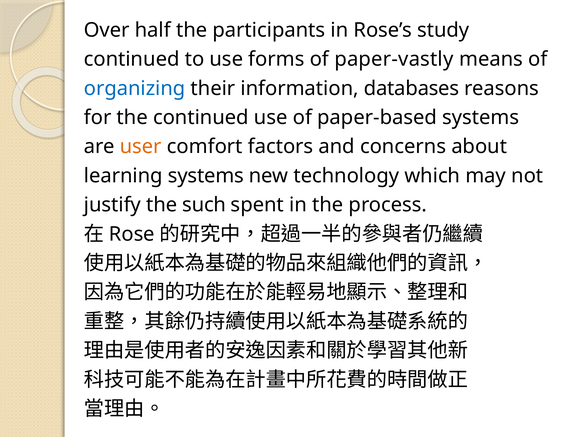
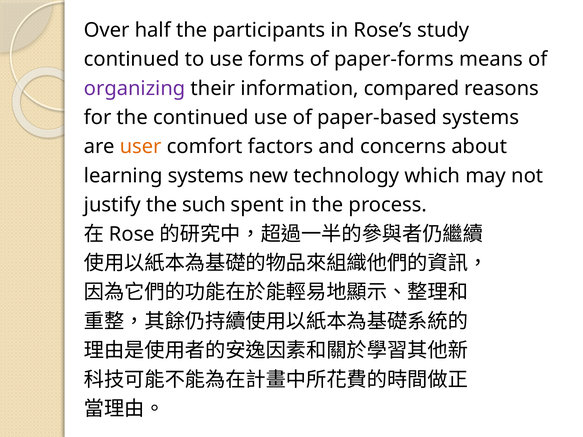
paper-vastly: paper-vastly -> paper-forms (394, 59)
organizing colour: blue -> purple (135, 88)
databases: databases -> compared (411, 88)
